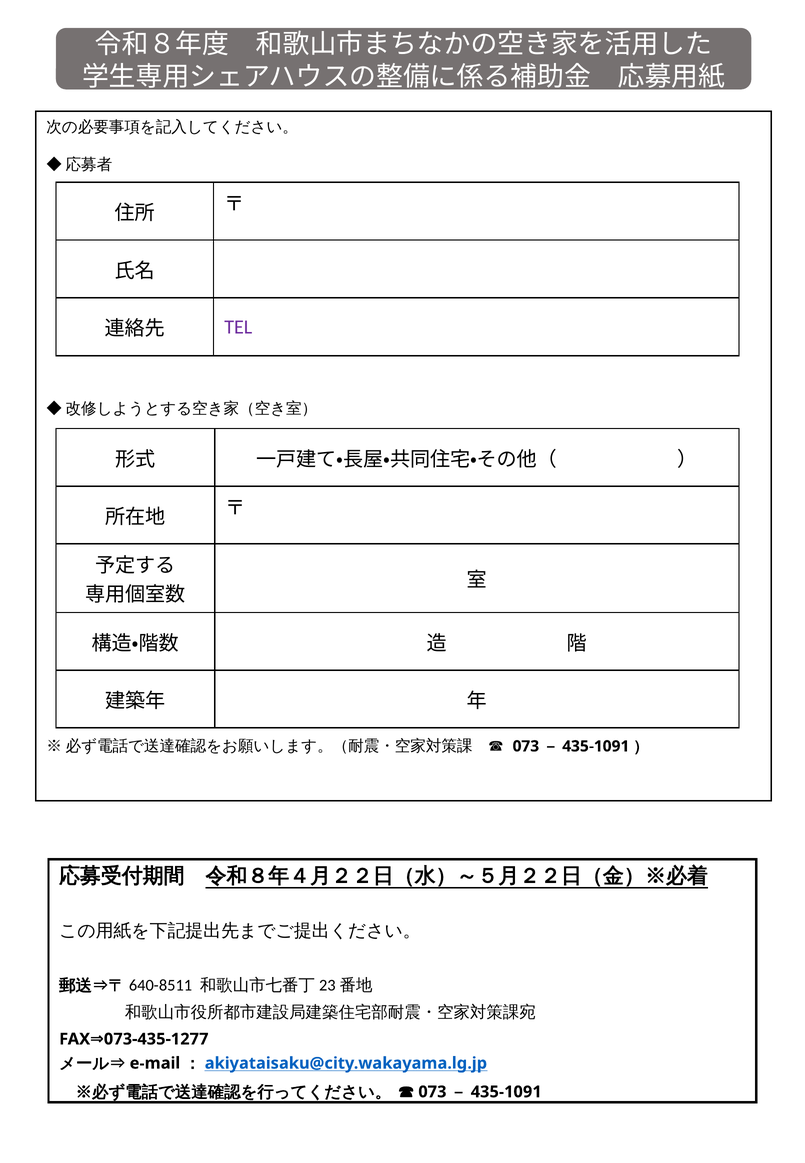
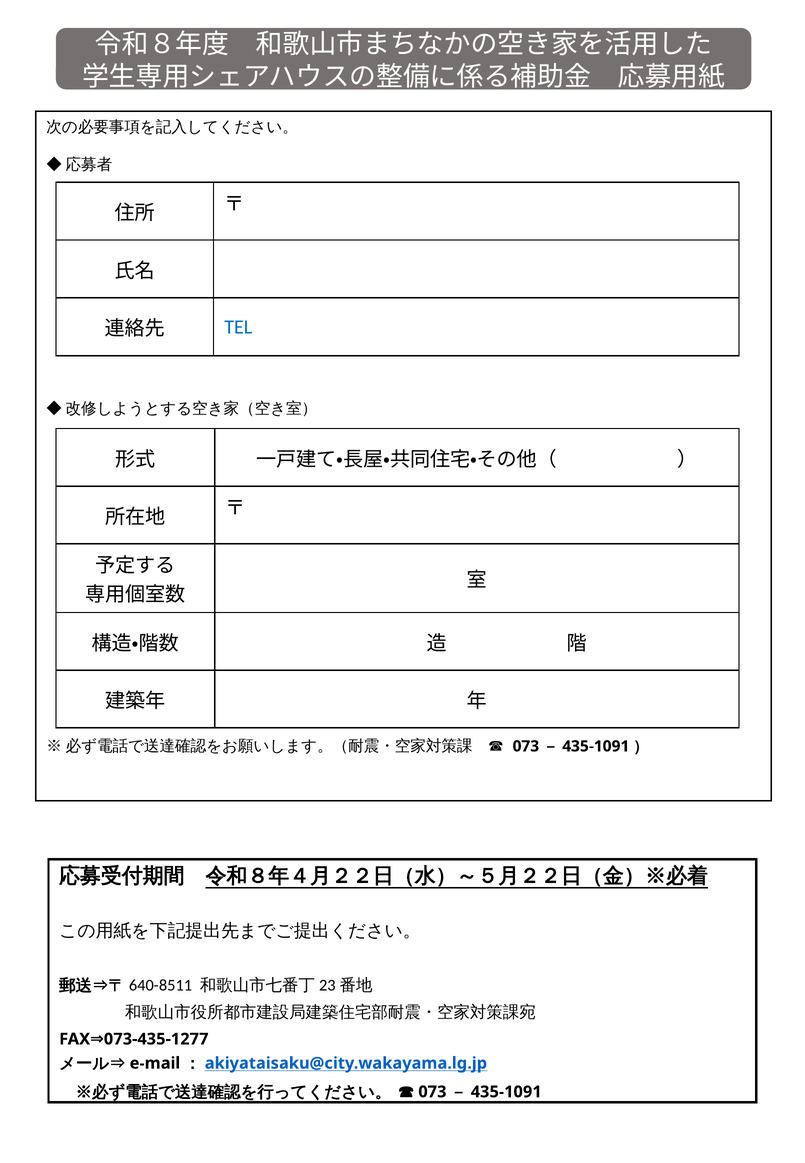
TEL colour: purple -> blue (238, 327)
